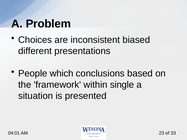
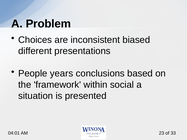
which: which -> years (62, 74)
single: single -> social (122, 85)
